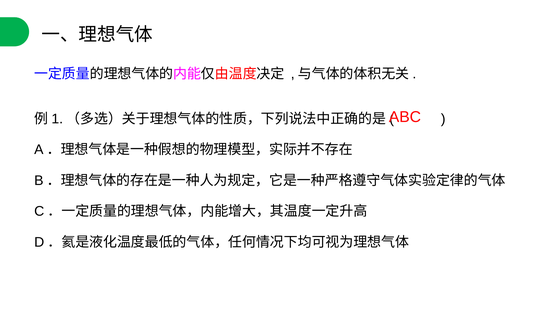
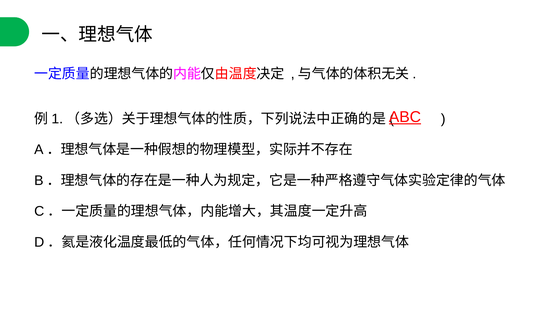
ABC underline: none -> present (405, 117)
